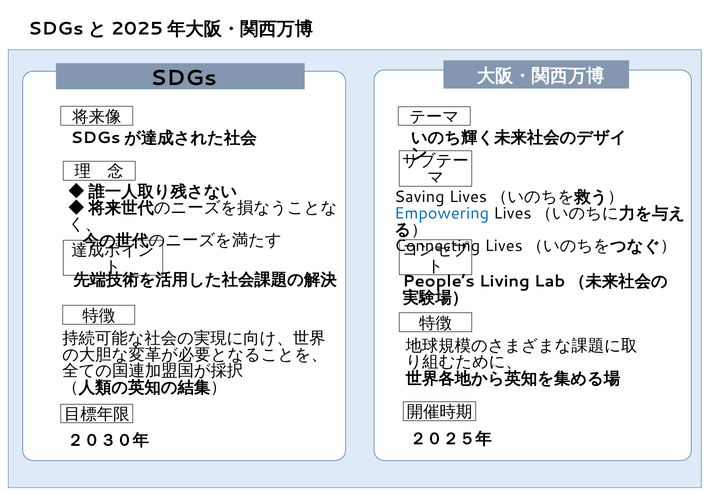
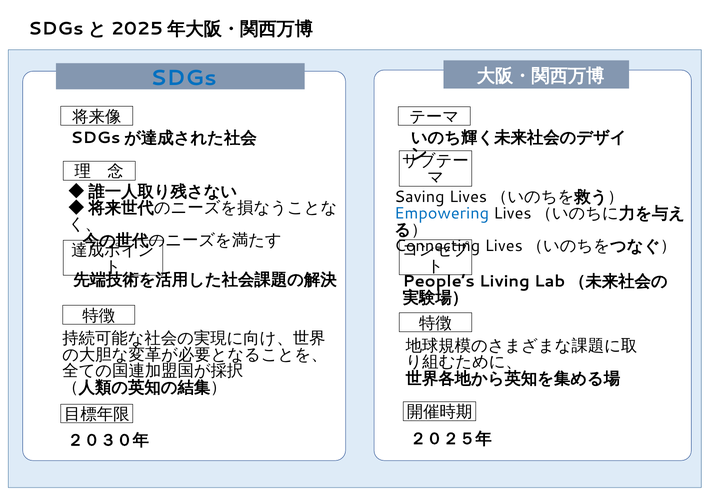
SDGs colour: black -> blue (184, 78)
